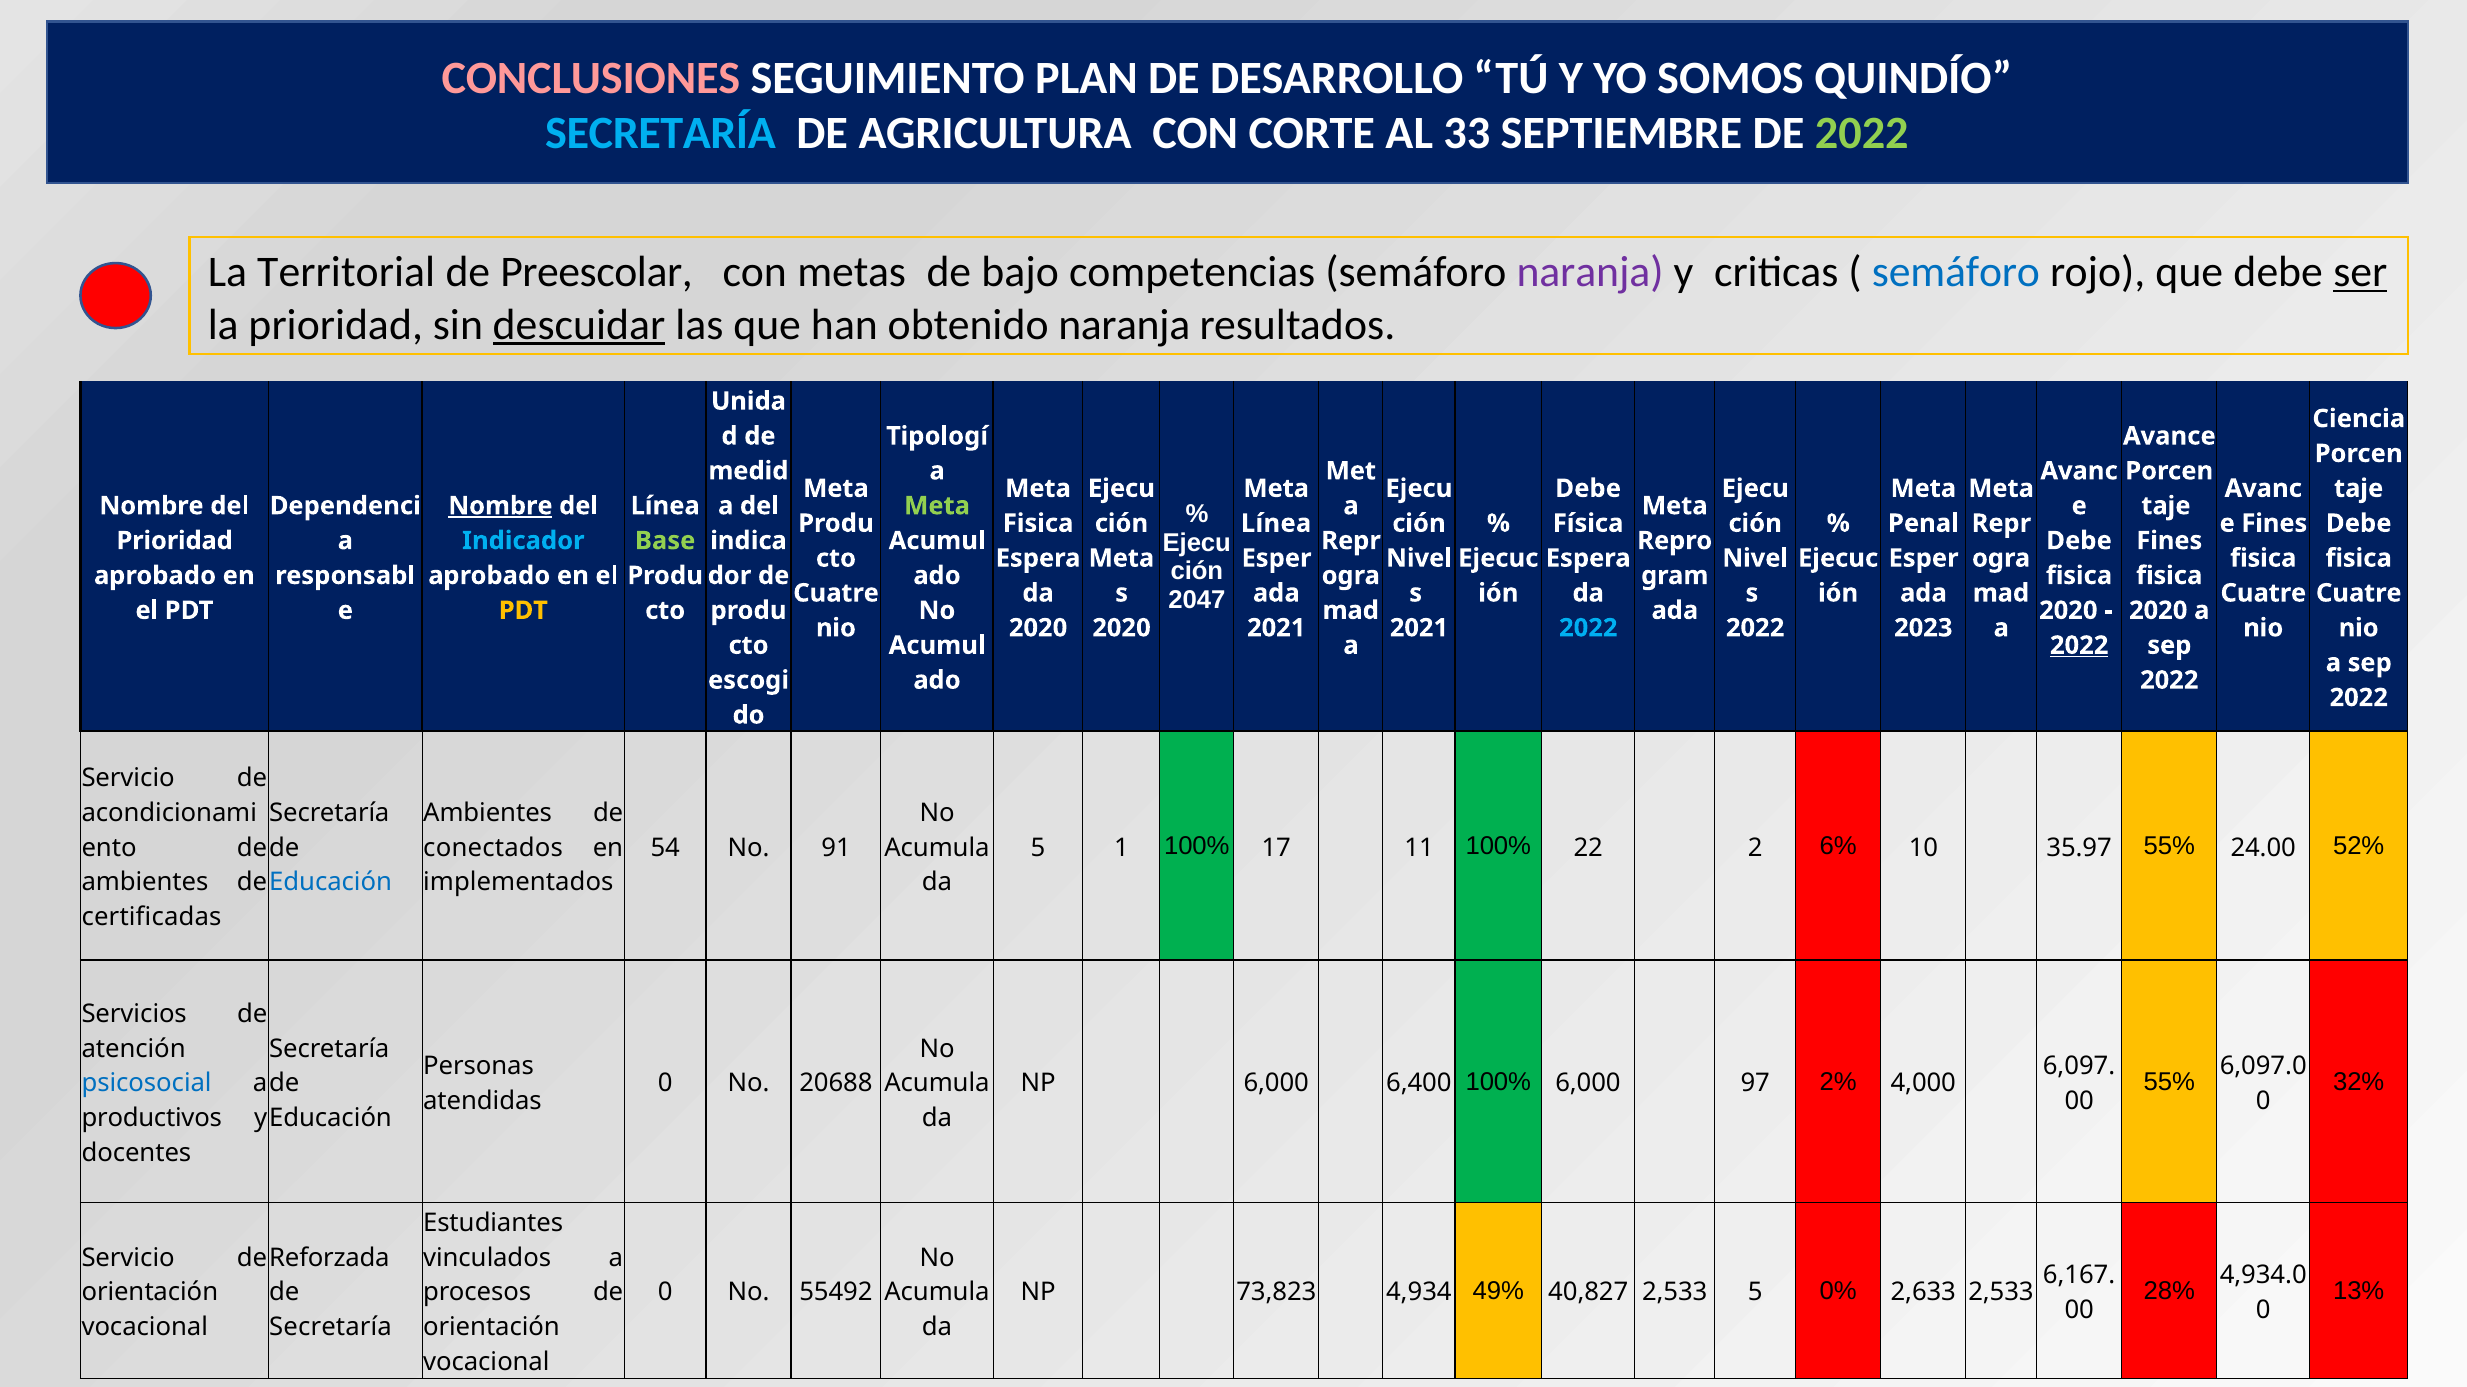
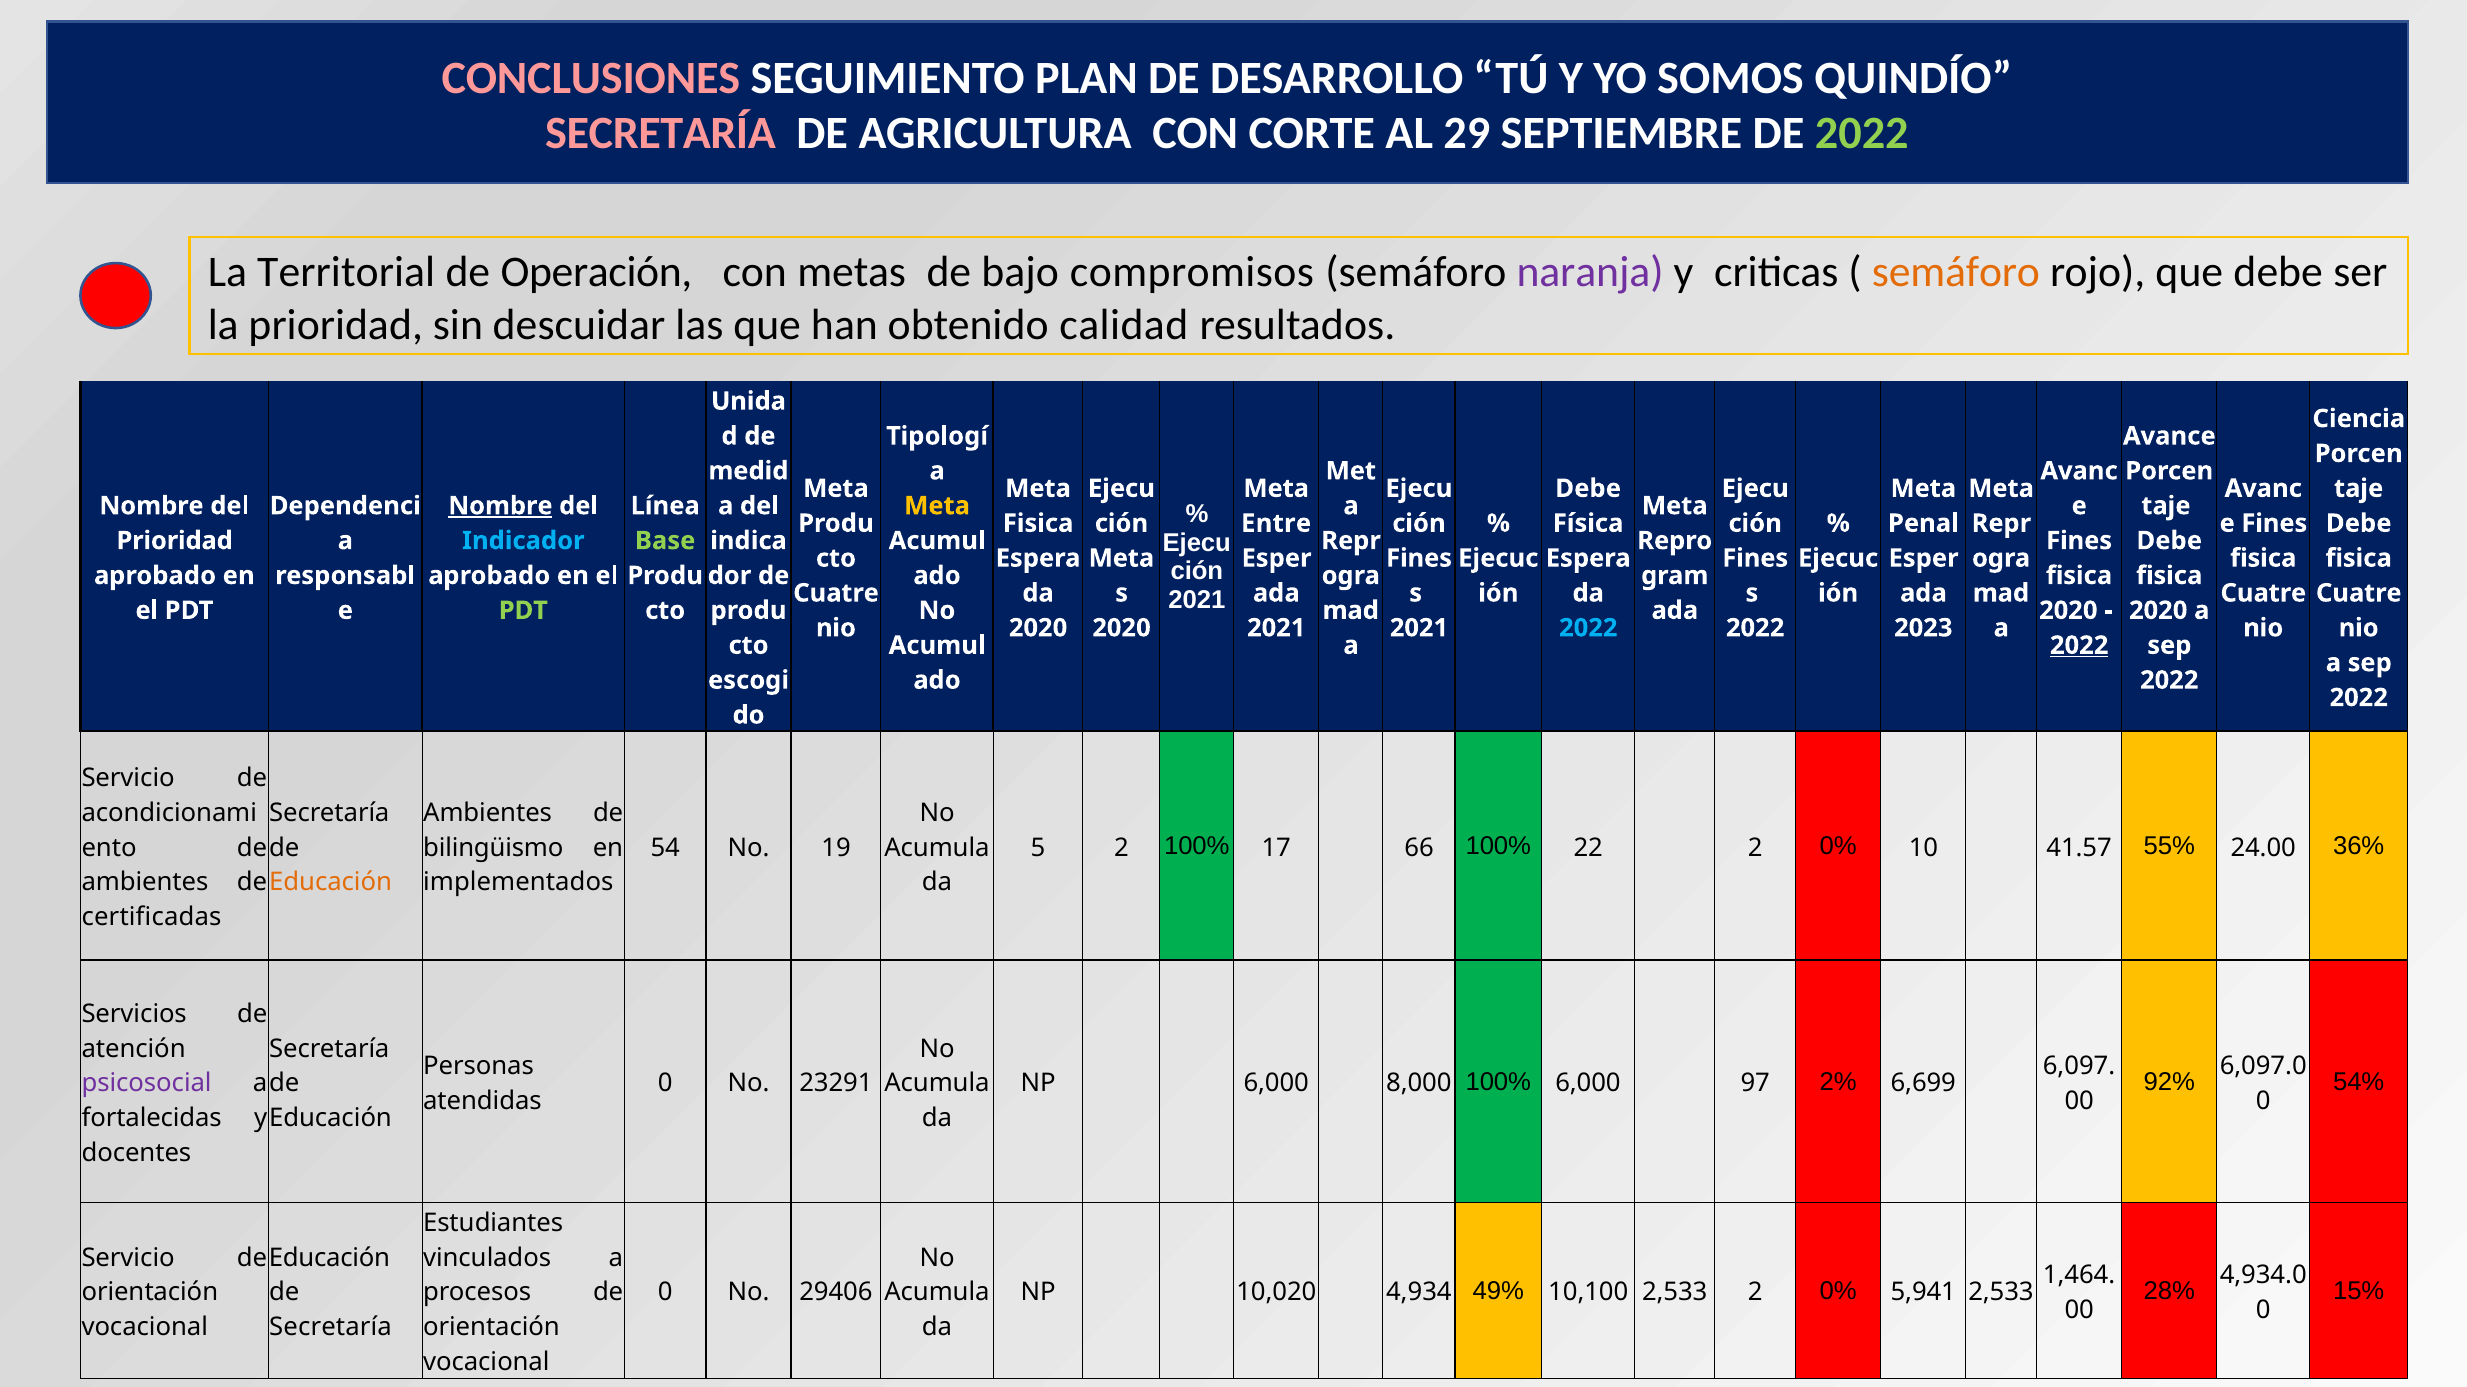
SECRETARÍA colour: light blue -> pink (661, 133)
33: 33 -> 29 (1467, 133)
Preescolar: Preescolar -> Operación (596, 272)
competencias: competencias -> compromisos (1192, 272)
semáforo colour: blue -> orange (1956, 272)
ser underline: present -> none (2360, 272)
descuidar underline: present -> none (579, 325)
obtenido naranja: naranja -> calidad (1124, 325)
Meta colour: light green -> yellow (937, 506)
Línea: Línea -> Entre (1276, 524)
Debe: Debe -> Fines (2079, 541)
Fines: Fines -> Debe (2169, 541)
Nivel: Nivel -> Fines (1419, 558)
Nivel: Nivel -> Fines (1755, 558)
2047: 2047 -> 2021 (1197, 600)
PDT colour: yellow -> light green (523, 611)
conectados: conectados -> bilingüismo (493, 848)
91: 91 -> 19 (836, 848)
5 1: 1 -> 2 (1121, 848)
11: 11 -> 66 (1419, 848)
22 2 6%: 6% -> 0% (1838, 847)
35.97: 35.97 -> 41.57 (2079, 848)
52%: 52% -> 36% (2359, 847)
Educación colour: blue -> orange (331, 883)
55%: 55% -> 92% (2169, 1083)
32%: 32% -> 54% (2359, 1083)
psicosocial colour: blue -> purple (147, 1084)
20688: 20688 -> 23291 (836, 1084)
6,400: 6,400 -> 8,000 (1419, 1084)
4,000: 4,000 -> 6,699 (1923, 1084)
productivos: productivos -> fortalecidas (152, 1119)
Reforzada: Reforzada -> Educación (329, 1258)
6,167: 6,167 -> 1,464 (2079, 1276)
13%: 13% -> 15% (2359, 1292)
55492: 55492 -> 29406 (836, 1293)
73,823: 73,823 -> 10,020 (1276, 1293)
40,827: 40,827 -> 10,100 (1588, 1293)
2,533 5: 5 -> 2 (1755, 1293)
2,633: 2,633 -> 5,941 (1923, 1293)
